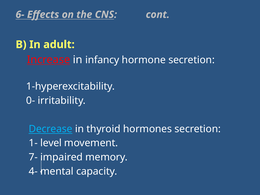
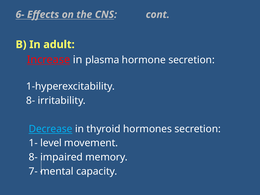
infancy: infancy -> plasma (102, 60)
0-: 0- -> 8- (31, 101)
7-: 7- -> 8- (33, 157)
4-: 4- -> 7- (33, 171)
